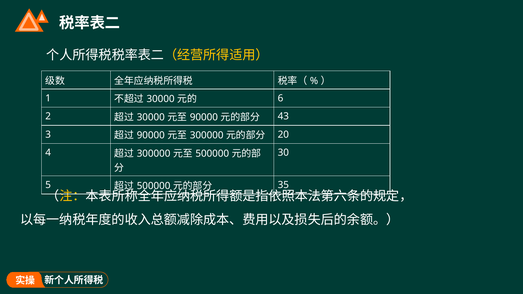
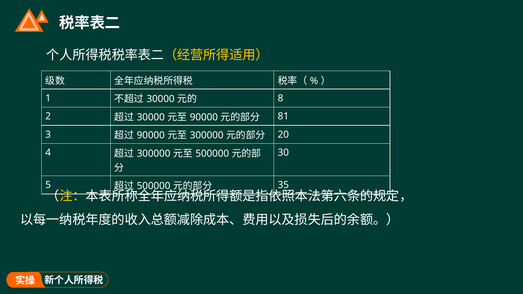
6: 6 -> 8 (281, 98)
43: 43 -> 81 (283, 116)
